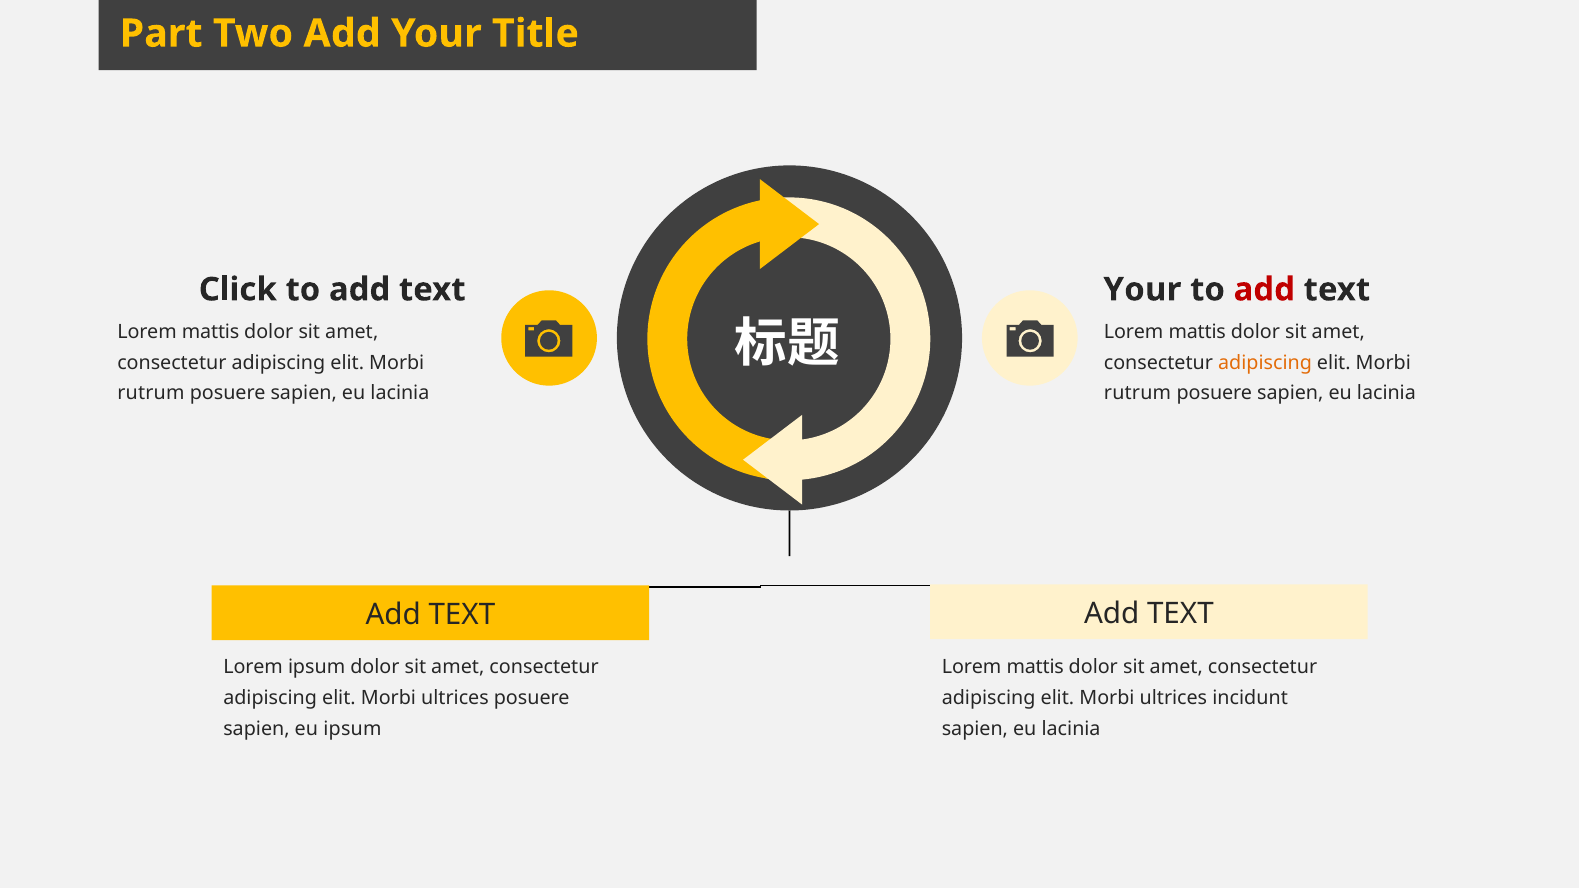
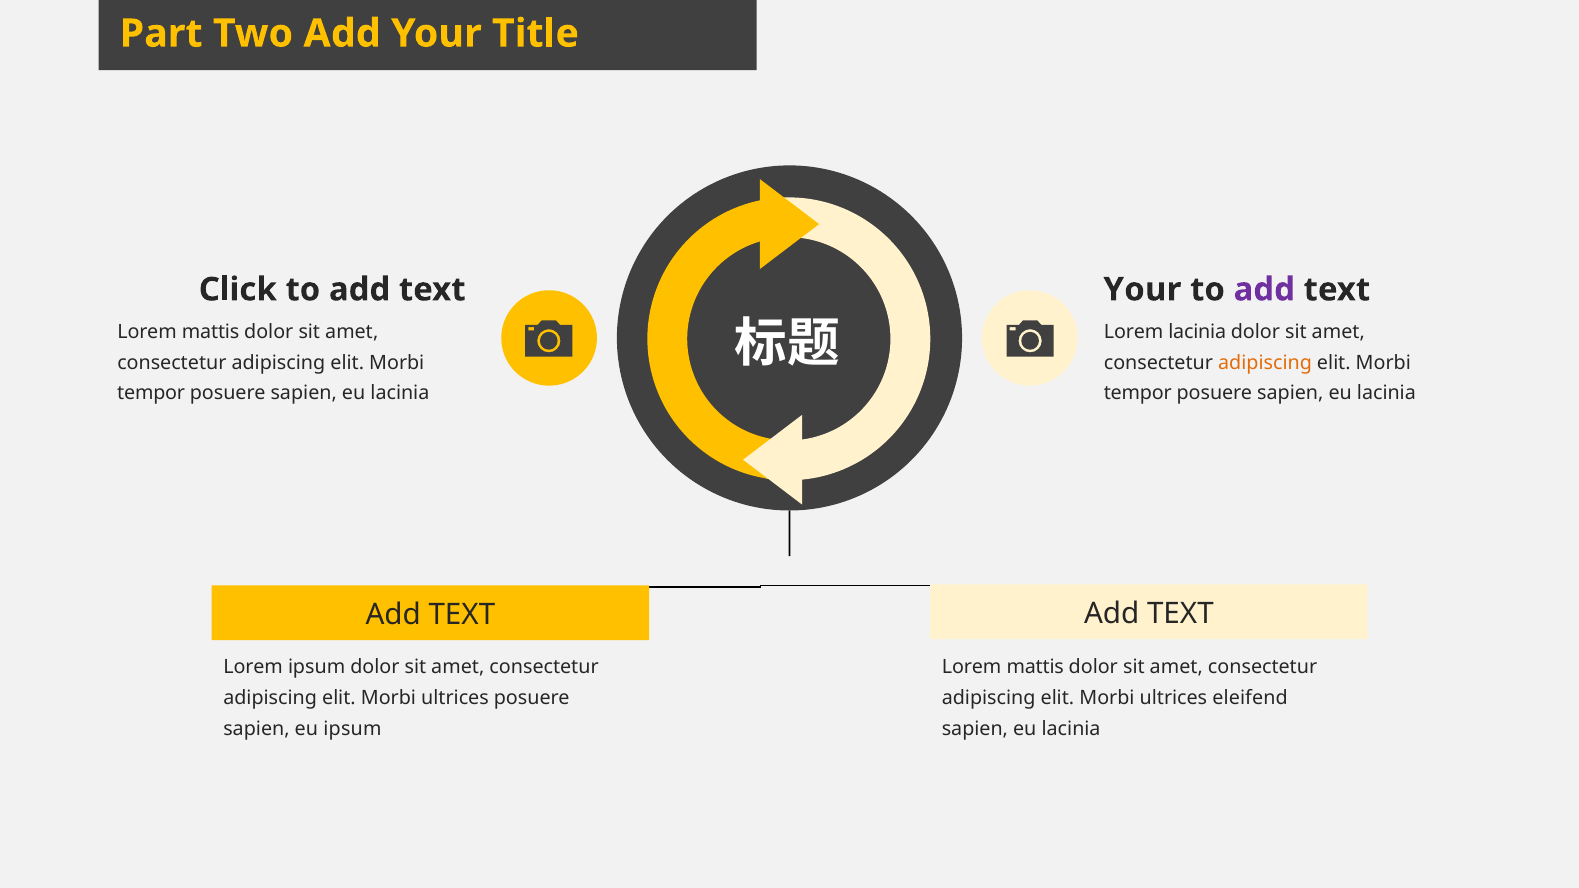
add colour: red -> purple (1264, 290)
mattis: mattis -> lacinia (1197, 332)
rutrum: rutrum -> tempor (151, 393)
rutrum: rutrum -> tempor (1138, 393)
incidunt: incidunt -> eleifend (1250, 698)
